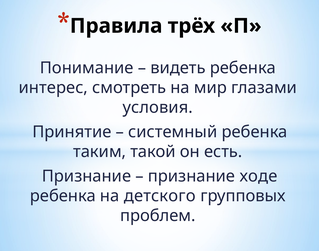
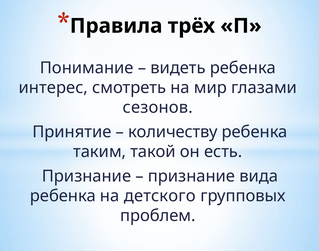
условия: условия -> сезонов (158, 108)
системный: системный -> количеству (173, 132)
ходе: ходе -> вида (259, 176)
